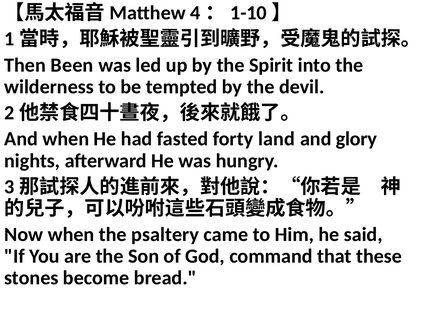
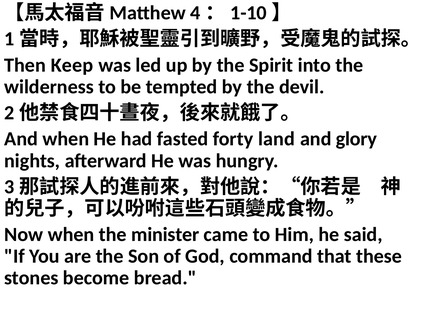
Been: Been -> Keep (72, 65)
psaltery: psaltery -> minister (165, 235)
